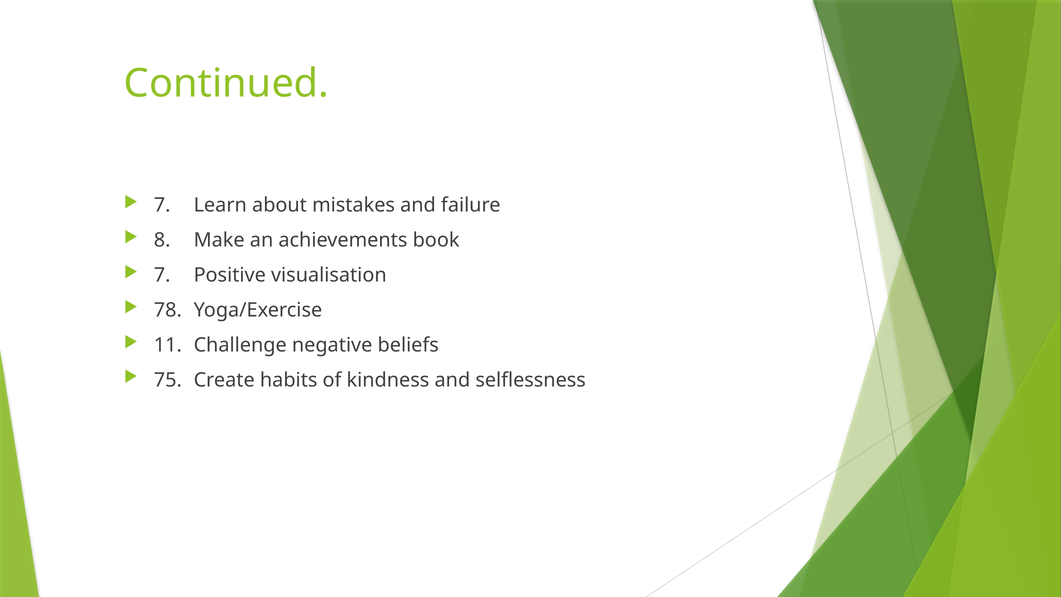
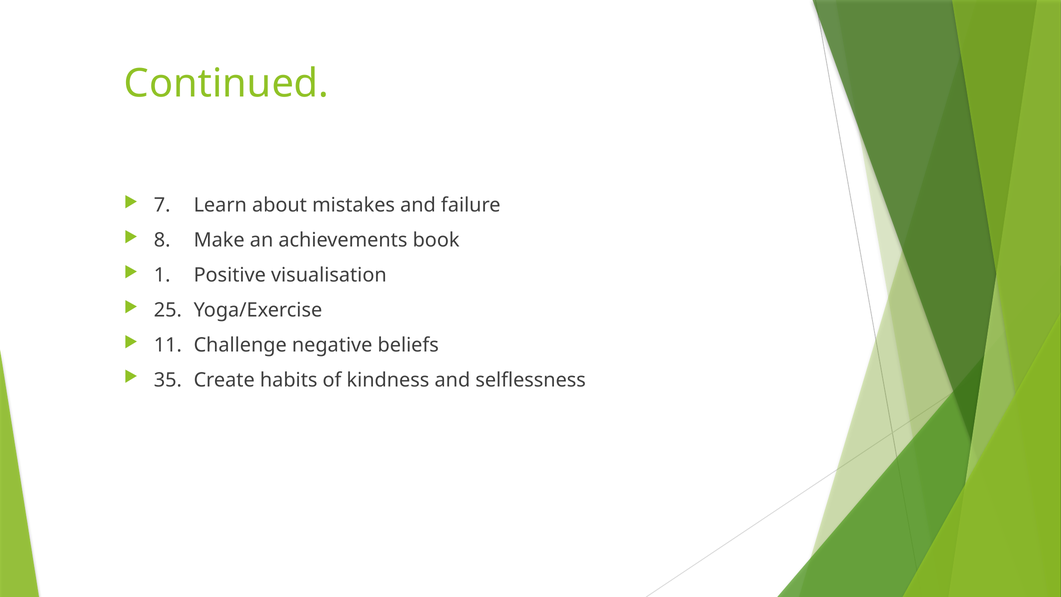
7: 7 -> 1 (162, 275)
78: 78 -> 25 (168, 310)
75: 75 -> 35 (168, 380)
